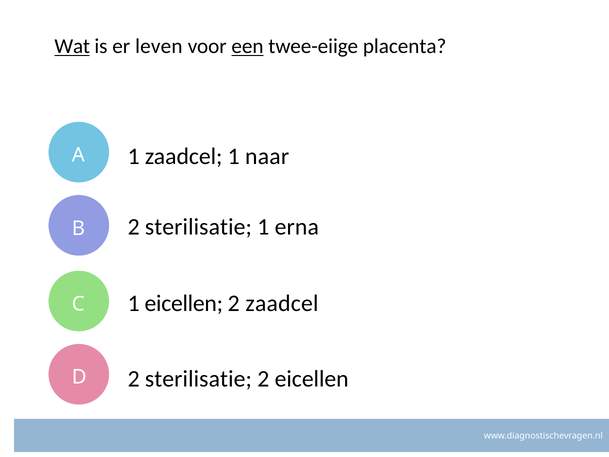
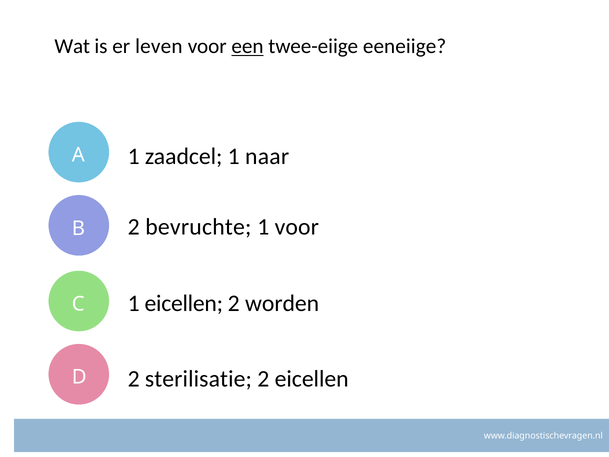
Wat underline: present -> none (72, 46)
placenta: placenta -> eeneiige (405, 46)
sterilisatie: sterilisatie -> bevruchte (198, 227)
1 erna: erna -> voor (297, 227)
2 zaadcel: zaadcel -> worden (282, 303)
